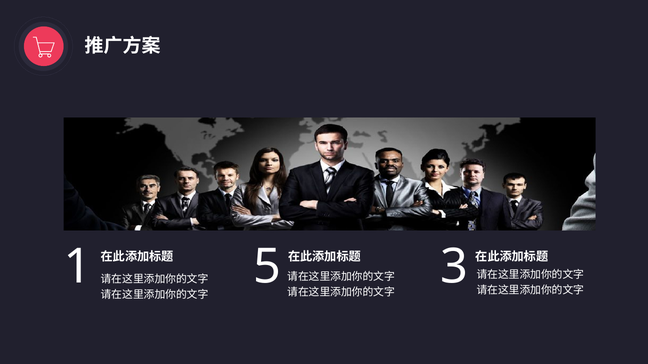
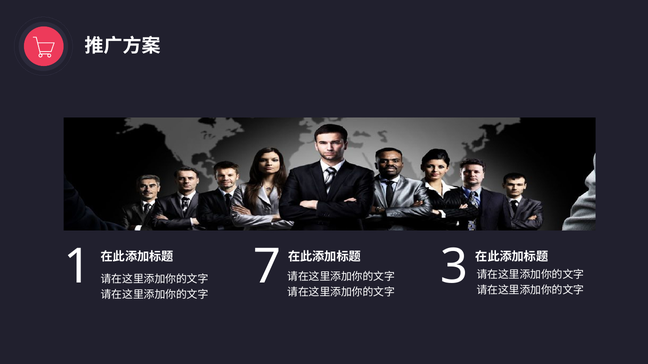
5: 5 -> 7 (267, 267)
